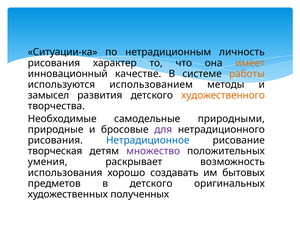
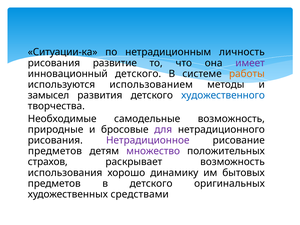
характер: характер -> развитие (115, 63)
имеет colour: orange -> purple (250, 63)
инновационный качестве: качестве -> детского (138, 74)
художественного colour: orange -> blue (223, 95)
самодельные природными: природными -> возможность (231, 119)
Нетрадиционное colour: blue -> purple (148, 140)
творческая: творческая -> предметов (55, 151)
умения: умения -> страхов (48, 162)
создавать: создавать -> динамику (174, 173)
полученных: полученных -> средствами (140, 194)
